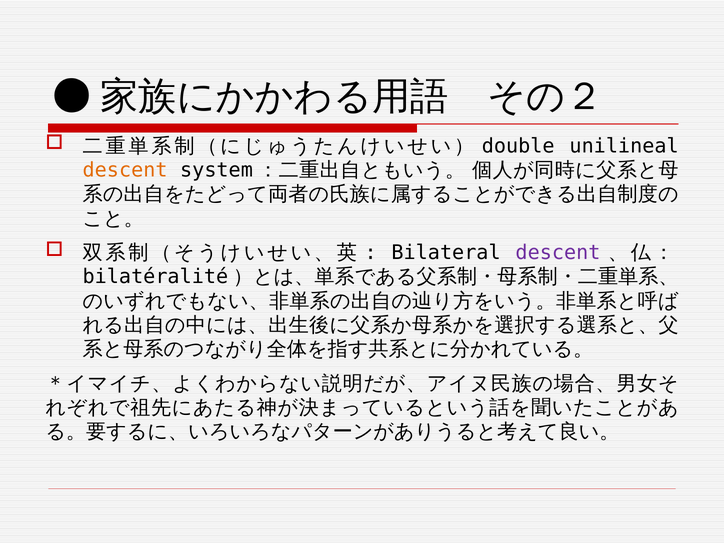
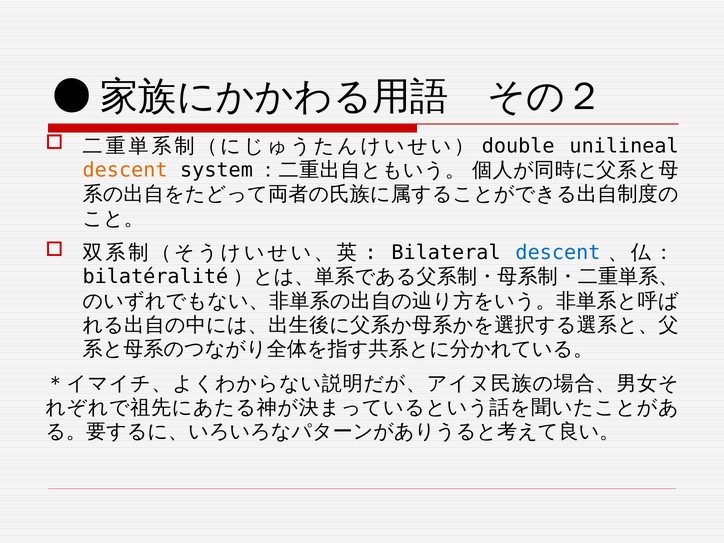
descent colour: purple -> blue (558, 253)
